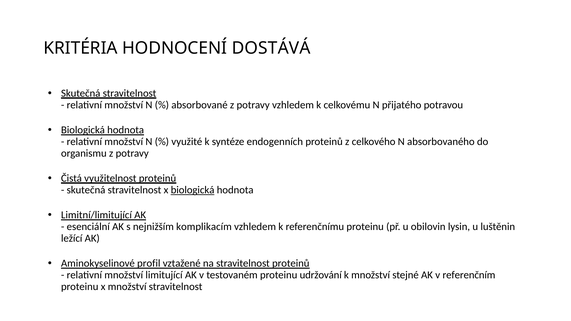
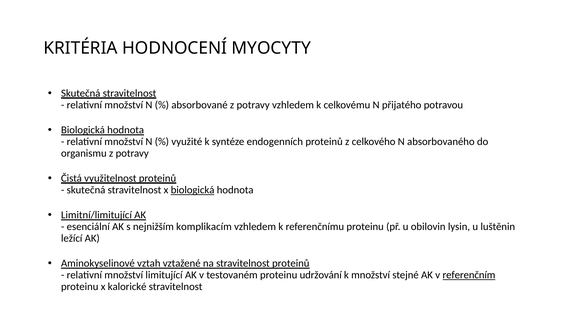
DOSTÁVÁ: DOSTÁVÁ -> MYOCYTY (271, 48)
profil: profil -> vztah (149, 264)
referenčním underline: none -> present (469, 275)
x množství: množství -> kalorické (127, 287)
